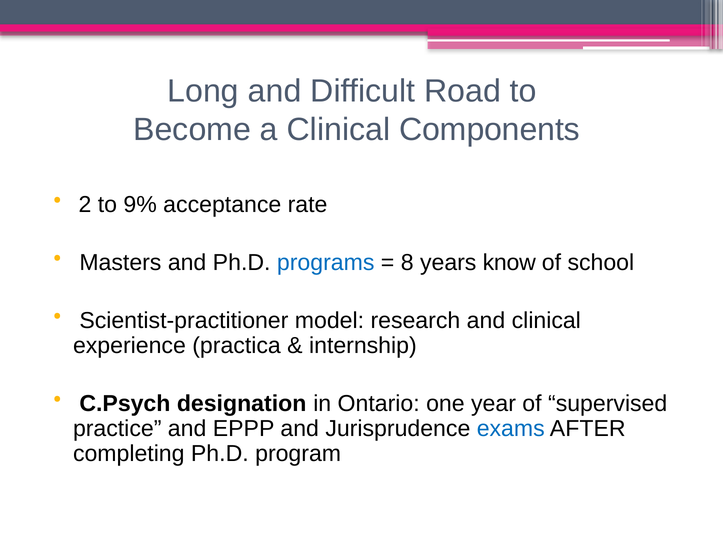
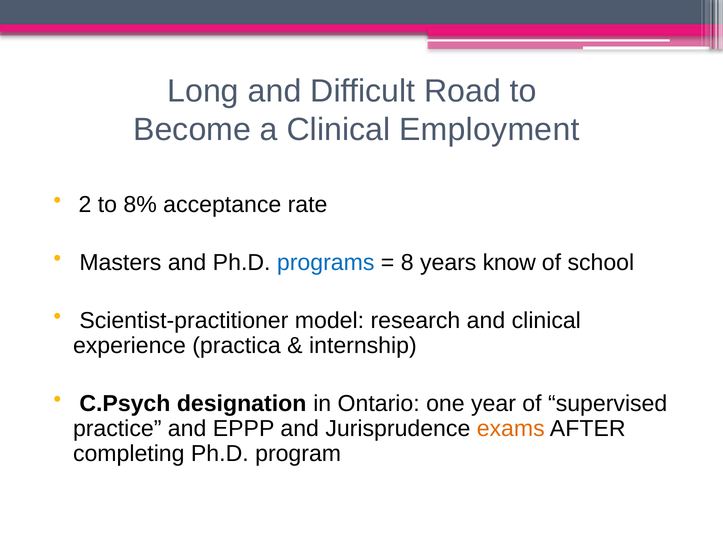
Components: Components -> Employment (489, 130)
9%: 9% -> 8% (140, 205)
exams colour: blue -> orange (511, 429)
